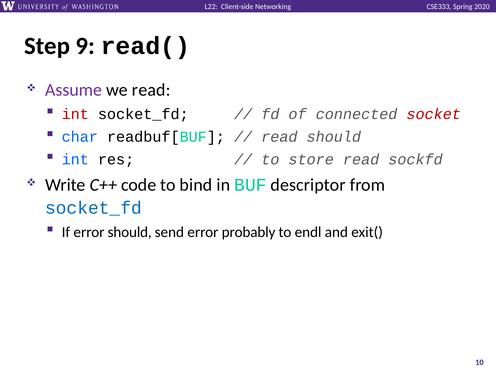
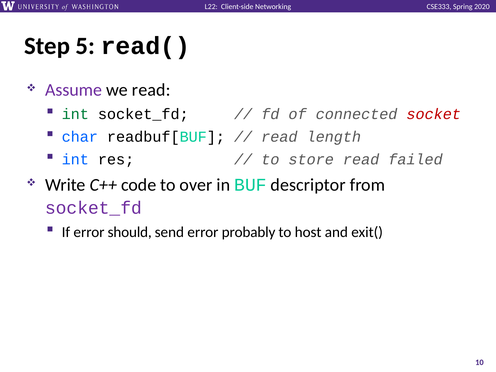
9: 9 -> 5 (85, 46)
int colour: red -> green (75, 114)
read should: should -> length (334, 137)
sockfd: sockfd -> failed (416, 159)
bind: bind -> over (196, 185)
socket_fd colour: blue -> purple (93, 208)
endl: endl -> host (308, 232)
